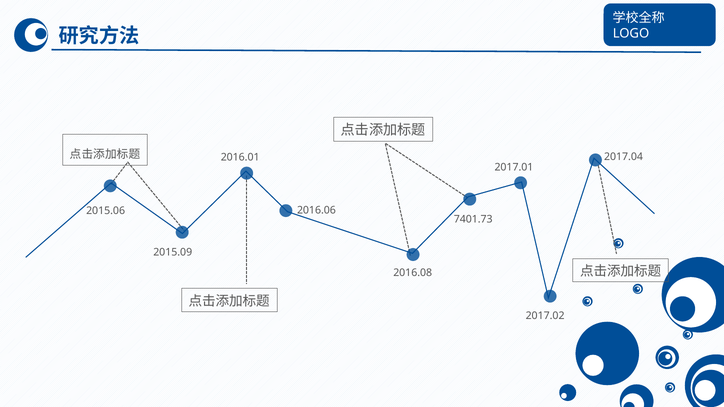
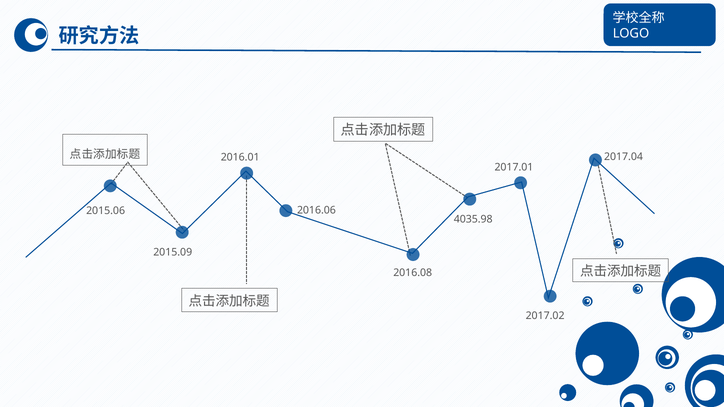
7401.73: 7401.73 -> 4035.98 (473, 220)
